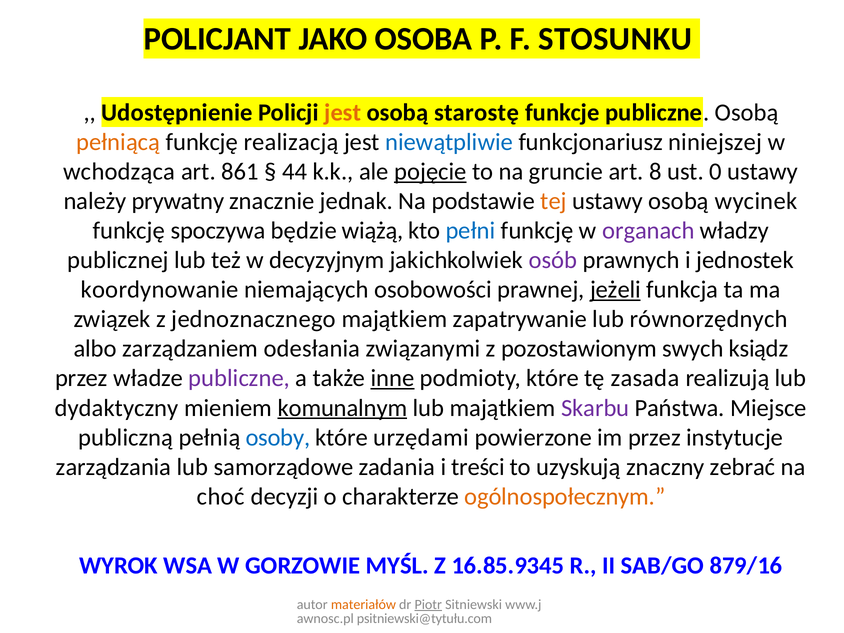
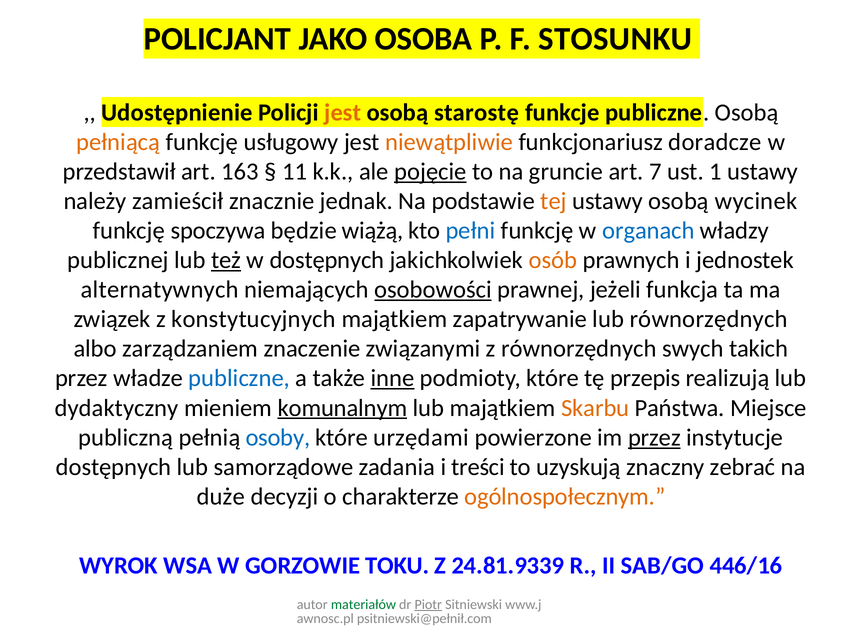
realizacją: realizacją -> usługowy (291, 142)
niewątpliwie colour: blue -> orange (449, 142)
niniejszej: niniejszej -> doradcze (715, 142)
wchodząca: wchodząca -> przedstawił (119, 172)
861: 861 -> 163 (240, 172)
44: 44 -> 11 (295, 172)
8: 8 -> 7 (655, 172)
0: 0 -> 1 (716, 172)
prywatny: prywatny -> zamieścił (178, 201)
organach colour: purple -> blue (648, 231)
też underline: none -> present (226, 260)
w decyzyjnym: decyzyjnym -> dostępnych (327, 260)
osób colour: purple -> orange (553, 260)
koordynowanie: koordynowanie -> alternatywnych (160, 290)
osobowości underline: none -> present (433, 290)
jeżeli underline: present -> none (615, 290)
jednoznacznego: jednoznacznego -> konstytucyjnych (254, 319)
odesłania: odesłania -> znaczenie (312, 349)
z pozostawionym: pozostawionym -> równorzędnych (579, 349)
ksiądz: ksiądz -> takich (759, 349)
publiczne colour: purple -> blue (239, 378)
zasada: zasada -> przepis (645, 378)
Skarbu colour: purple -> orange (595, 408)
przez underline: none -> present (654, 437)
zarządzania: zarządzania -> dostępnych (114, 467)
choć: choć -> duże (221, 497)
MYŚL: MYŚL -> TOKU (397, 565)
16.85.9345: 16.85.9345 -> 24.81.9339 (508, 565)
879/16: 879/16 -> 446/16 (746, 565)
materiałów colour: orange -> green (363, 604)
psitniewski@tytułu.com: psitniewski@tytułu.com -> psitniewski@pełnił.com (424, 618)
